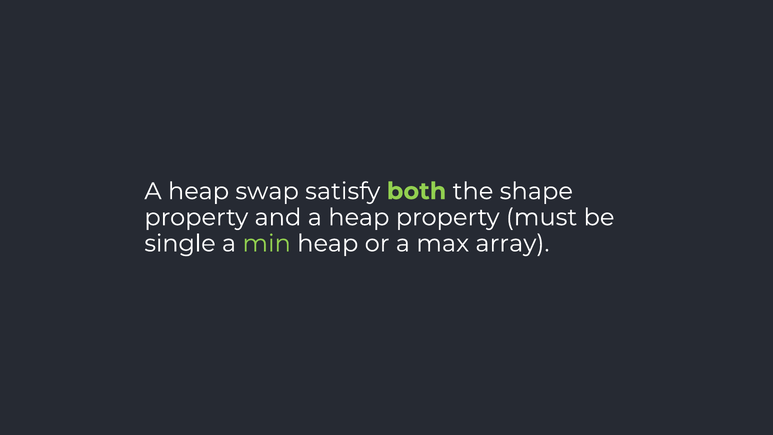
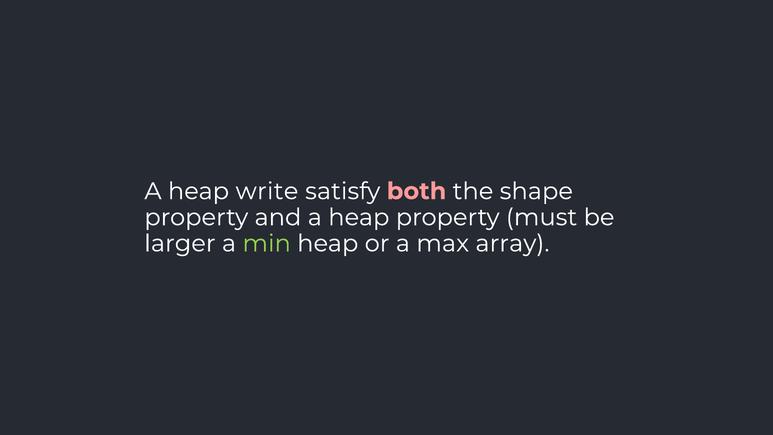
swap: swap -> write (267, 191)
both colour: light green -> pink (417, 191)
single: single -> larger (180, 243)
